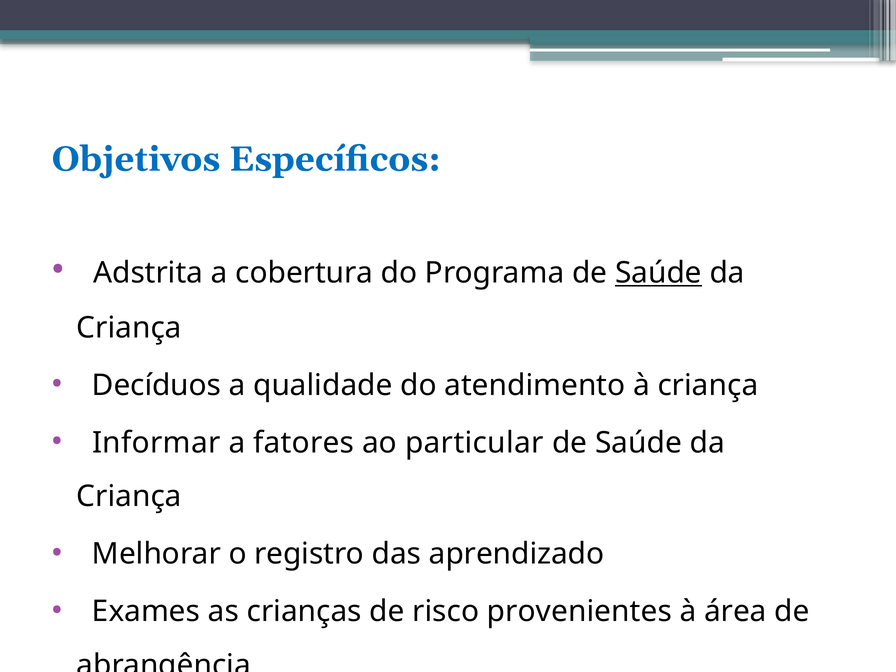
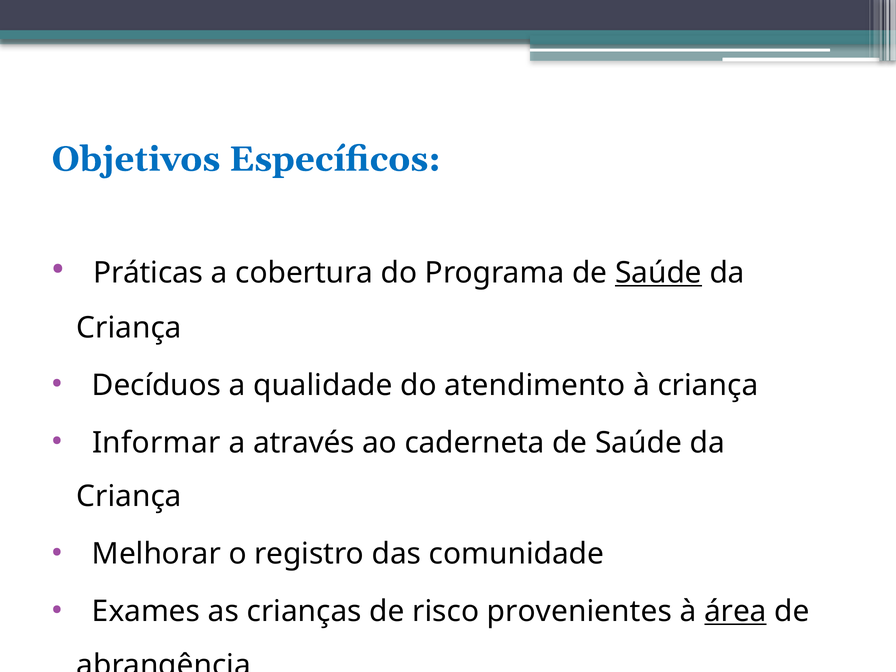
Adstrita: Adstrita -> Práticas (148, 273)
fatores: fatores -> através (304, 443)
particular: particular -> caderneta (475, 443)
aprendizado: aprendizado -> comunidade (517, 554)
área underline: none -> present (735, 611)
